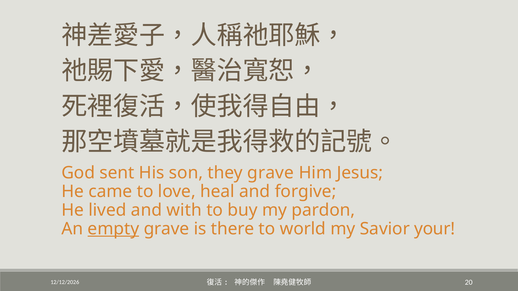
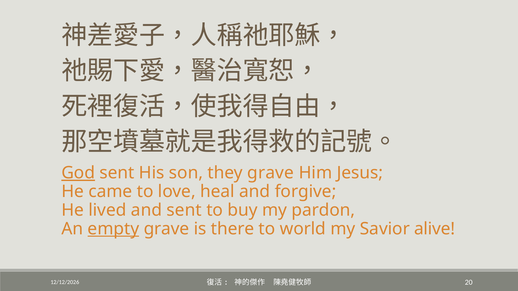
God underline: none -> present (78, 173)
and with: with -> sent (184, 210)
your: your -> alive (435, 229)
